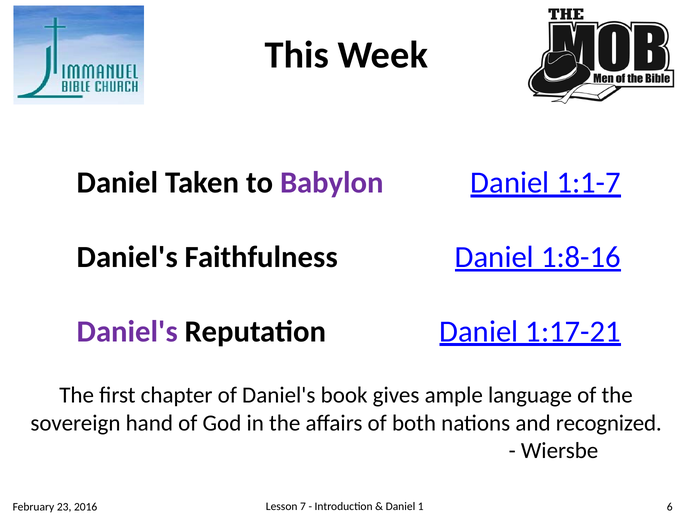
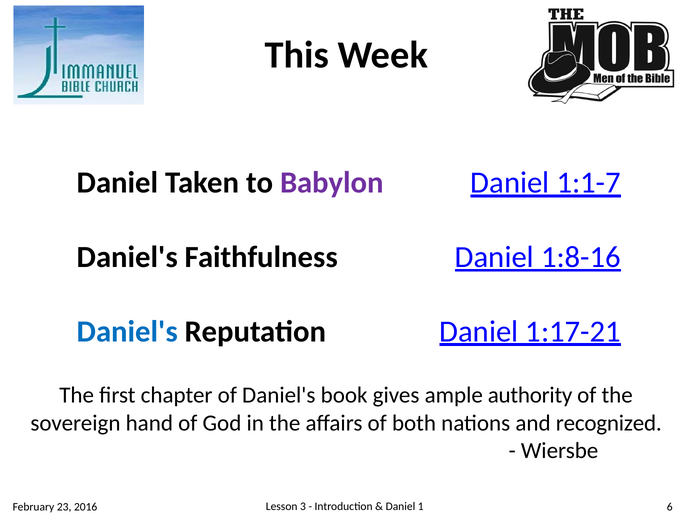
Daniel's colour: purple -> blue (127, 332)
language: language -> authority (530, 396)
7: 7 -> 3 (303, 507)
